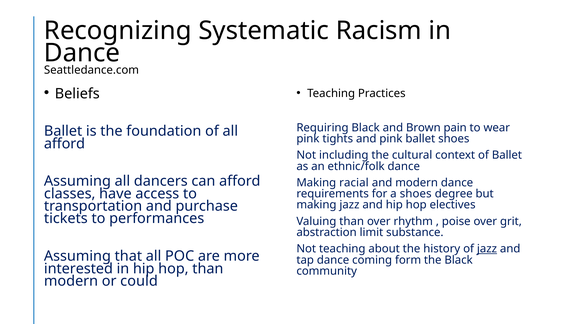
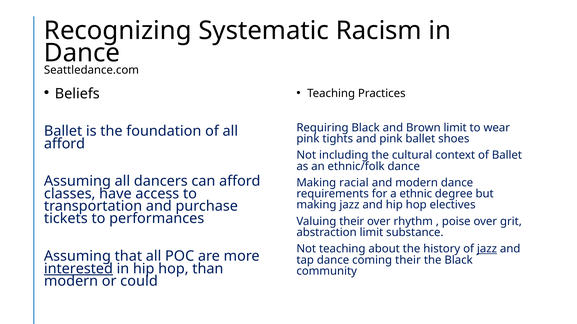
Brown pain: pain -> limit (455, 128)
a shoes: shoes -> ethnic (416, 194)
Valuing than: than -> their (352, 222)
coming form: form -> their (408, 260)
interested underline: none -> present (78, 269)
